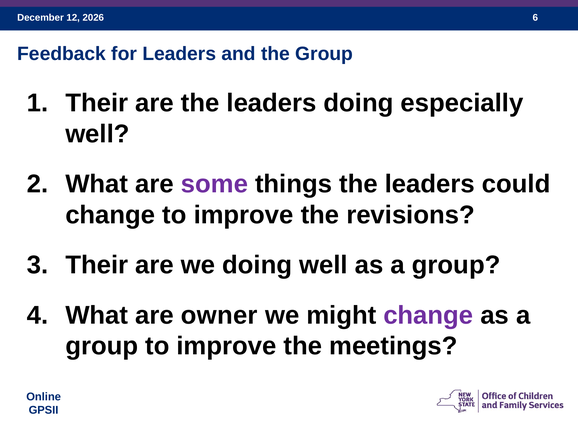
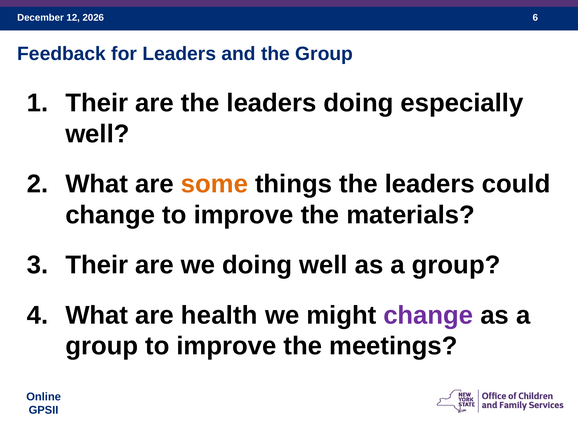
some colour: purple -> orange (214, 184)
revisions: revisions -> materials (411, 215)
owner: owner -> health (219, 315)
